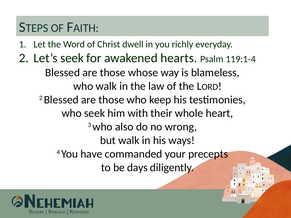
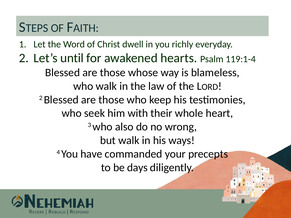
Let’s seek: seek -> until (72, 58)
